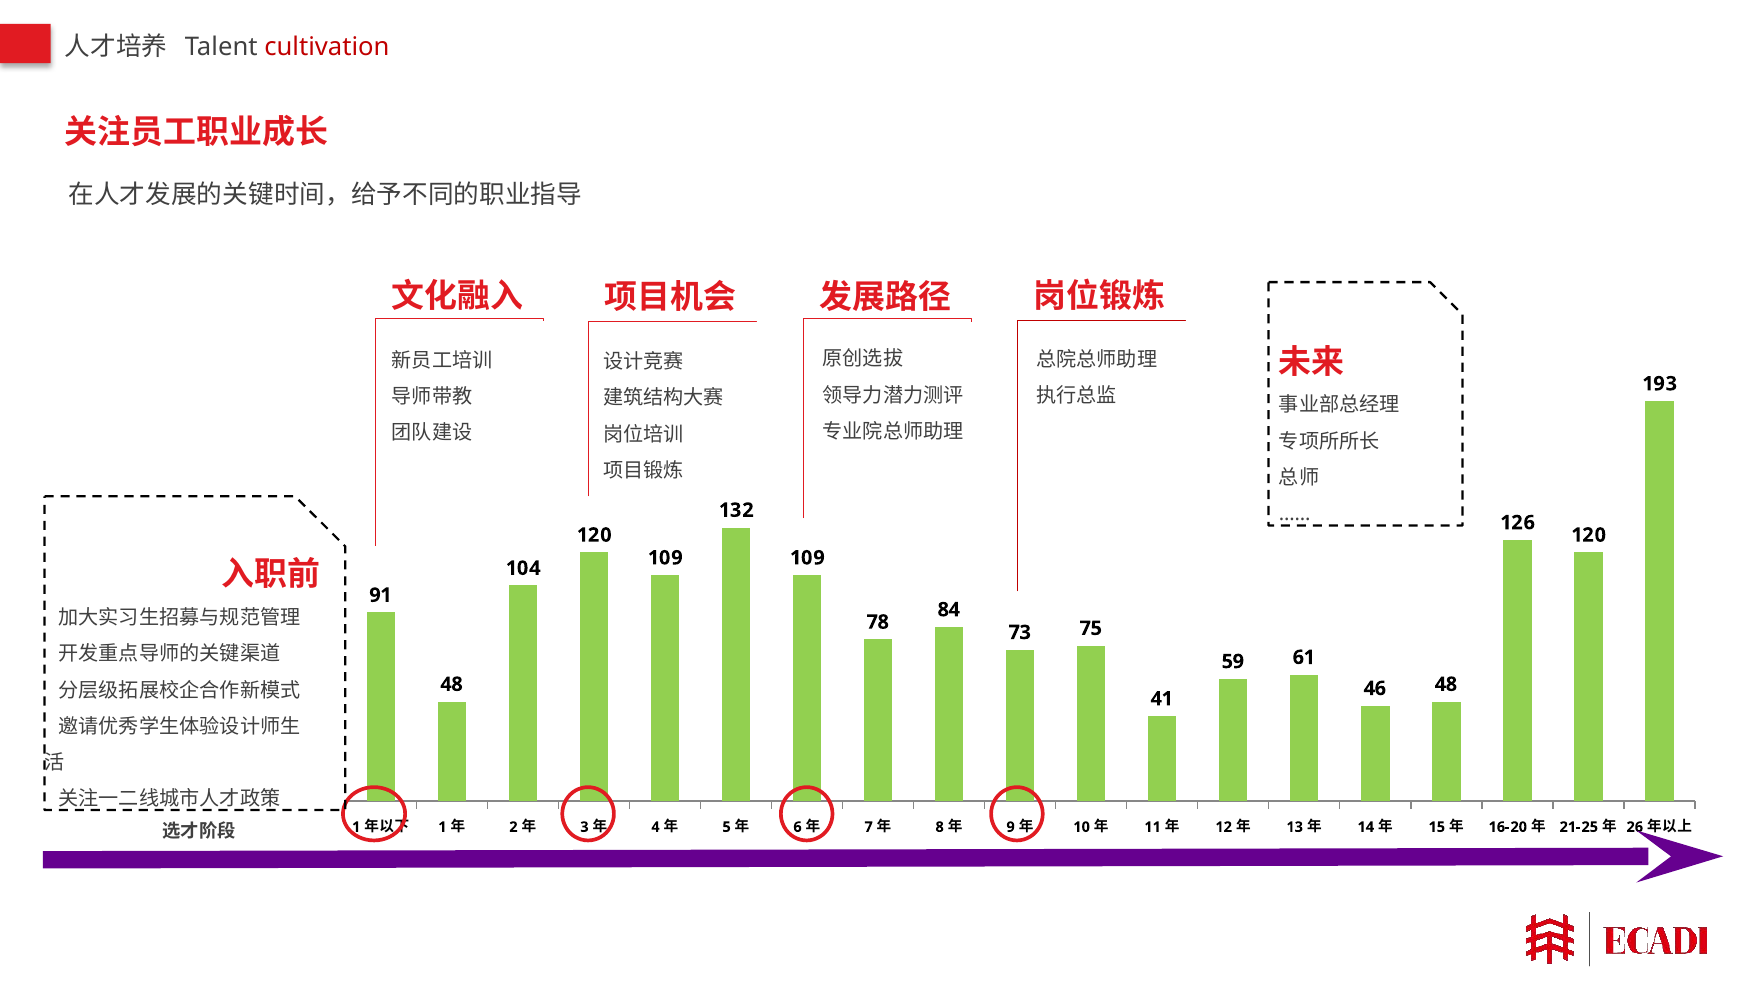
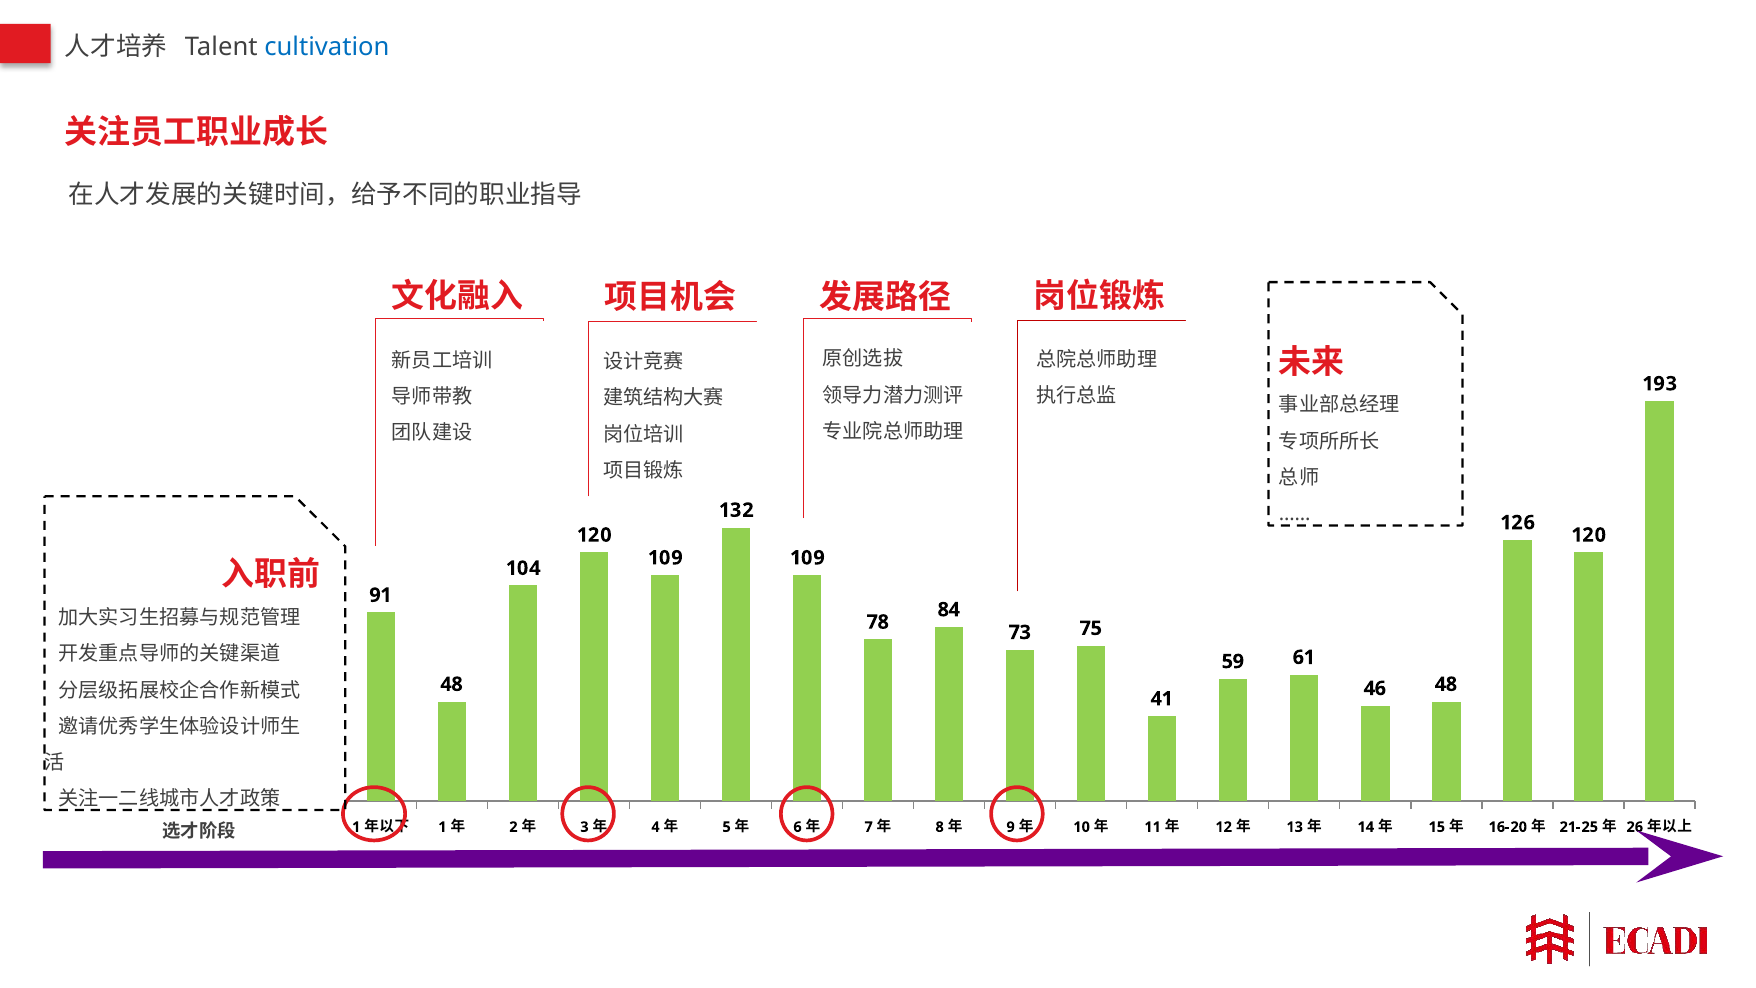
cultivation colour: red -> blue (327, 47)
